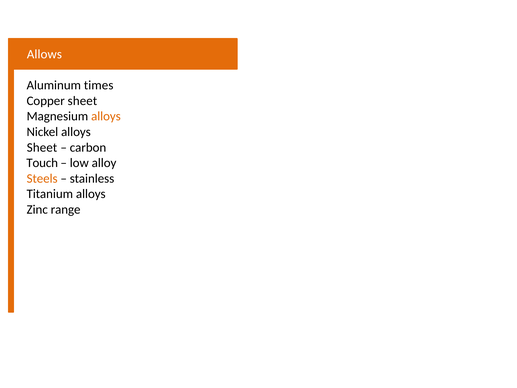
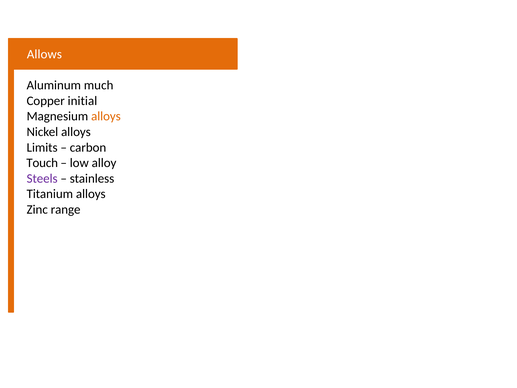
times: times -> much (99, 85)
Copper sheet: sheet -> initial (82, 101)
Sheet: Sheet -> Limits (42, 147)
Steels colour: orange -> purple (42, 178)
